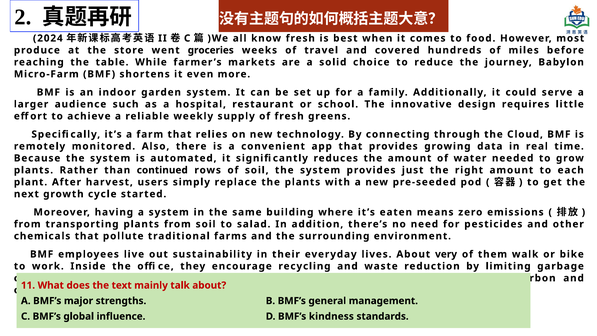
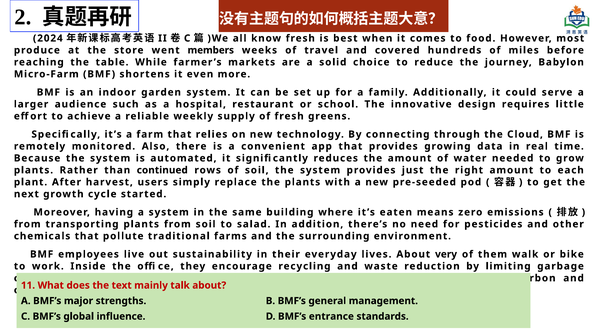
groceries: groceries -> members (211, 50)
kindness: kindness -> entrance (331, 316)
